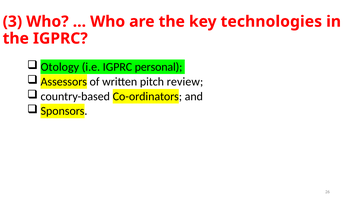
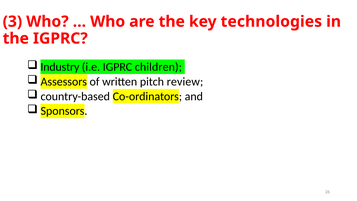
Otology: Otology -> Industry (60, 67)
personal: personal -> children (158, 67)
